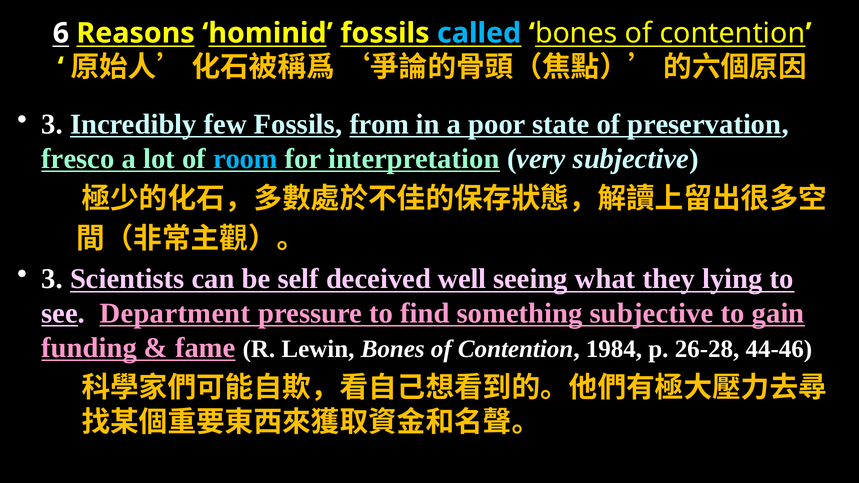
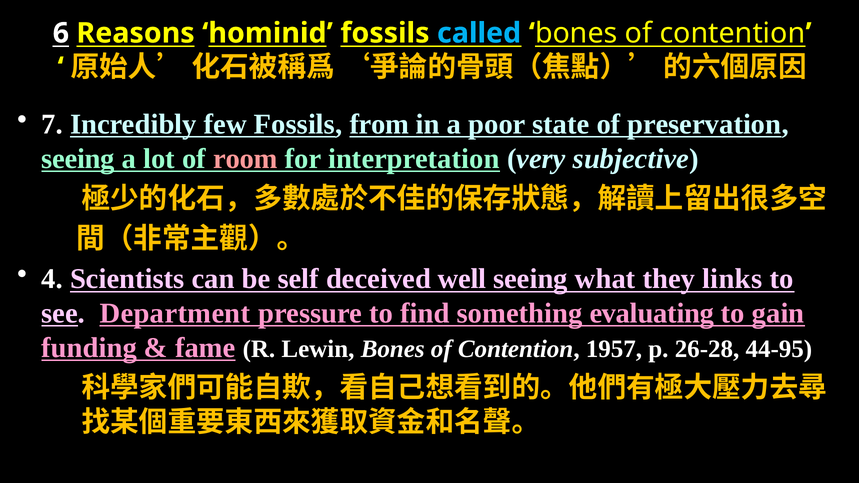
3: 3 -> 7 (52, 124)
fresco: fresco -> seeing (78, 159)
room colour: light blue -> pink (245, 159)
3: 3 -> 4 (52, 279)
lying: lying -> links (732, 279)
something subjective: subjective -> evaluating (652, 313)
1984: 1984 -> 1957 (614, 349)
44-46: 44-46 -> 44-95 (779, 349)
